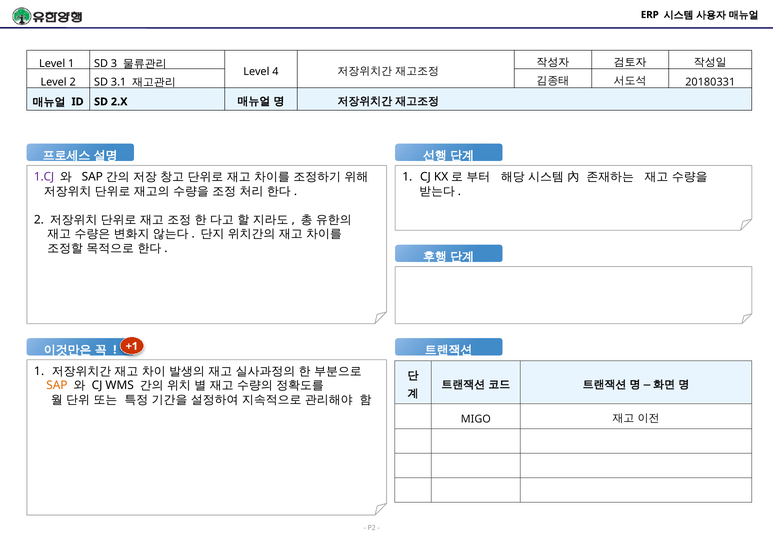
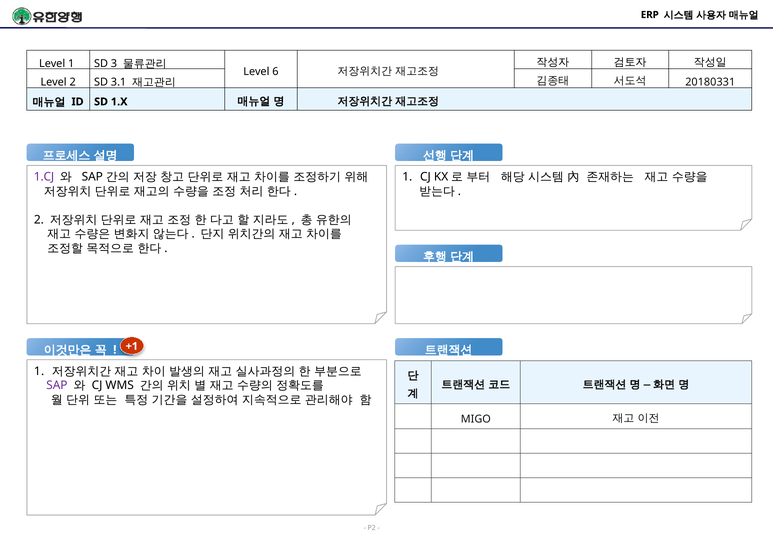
4: 4 -> 6 (275, 72)
2.X: 2.X -> 1.X (119, 102)
SAP colour: orange -> purple (57, 386)
